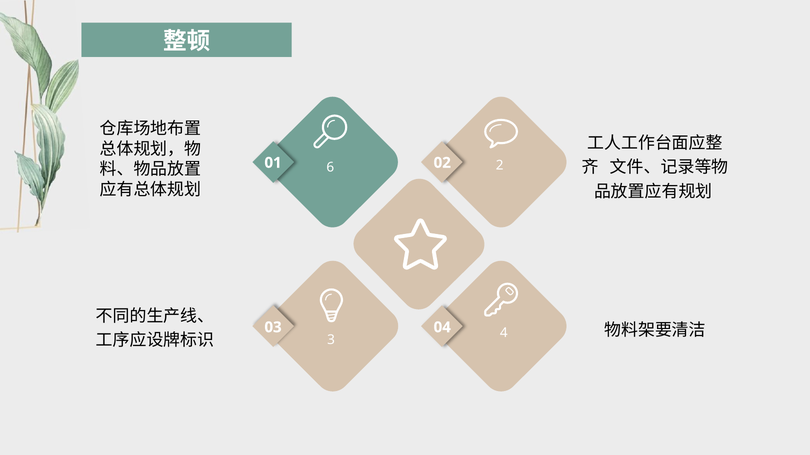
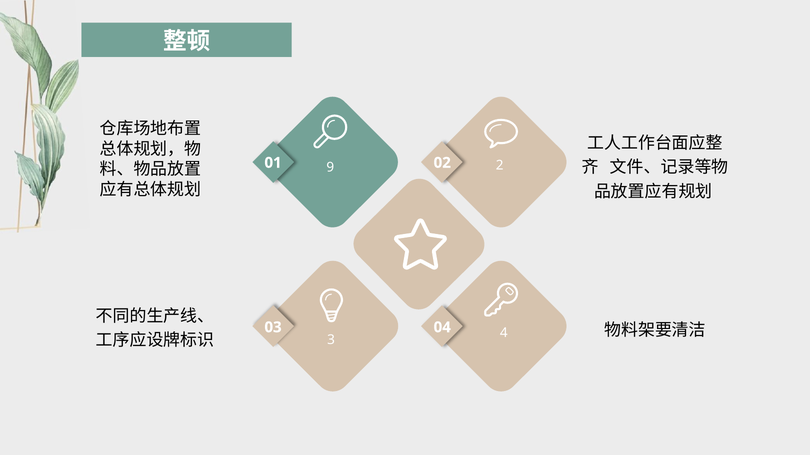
6: 6 -> 9 (330, 168)
